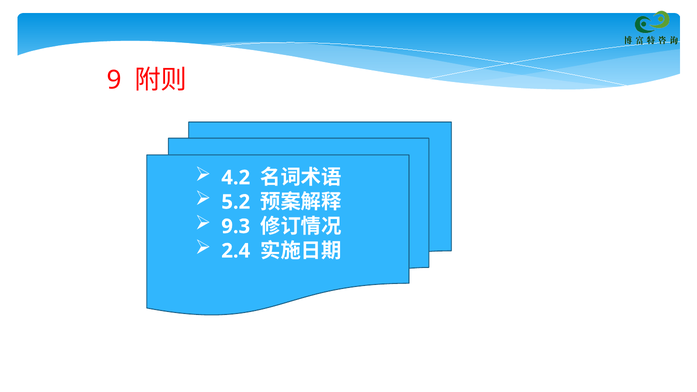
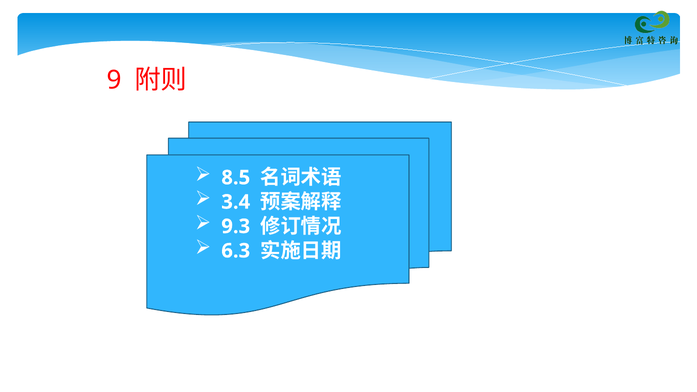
4.2: 4.2 -> 8.5 (236, 178)
5.2: 5.2 -> 3.4 (236, 202)
2.4: 2.4 -> 6.3 (236, 251)
